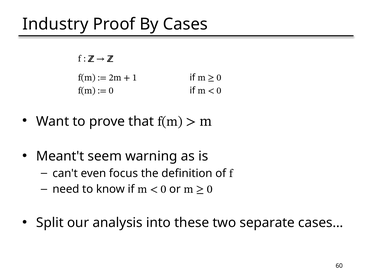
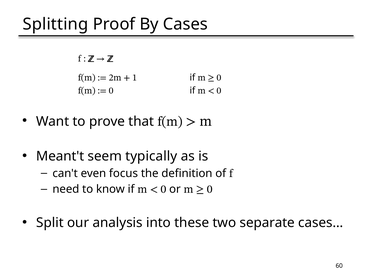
Industry: Industry -> Splitting (55, 24)
warning: warning -> typically (151, 156)
